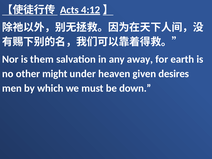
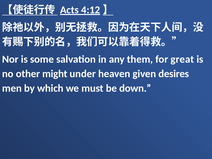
them: them -> some (42, 59)
away: away -> them (140, 59)
earth: earth -> great (182, 59)
